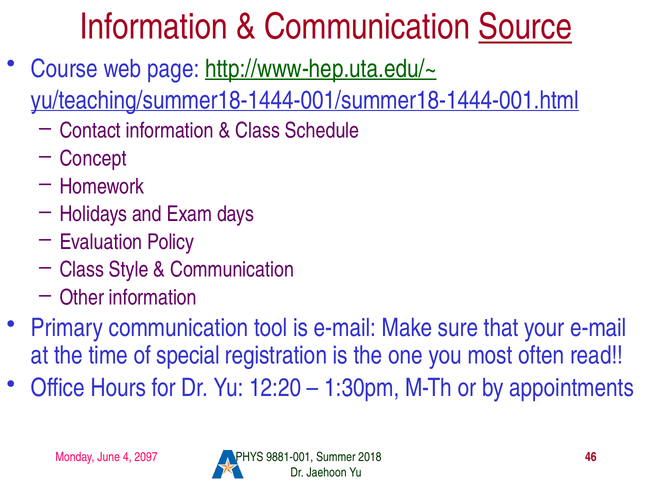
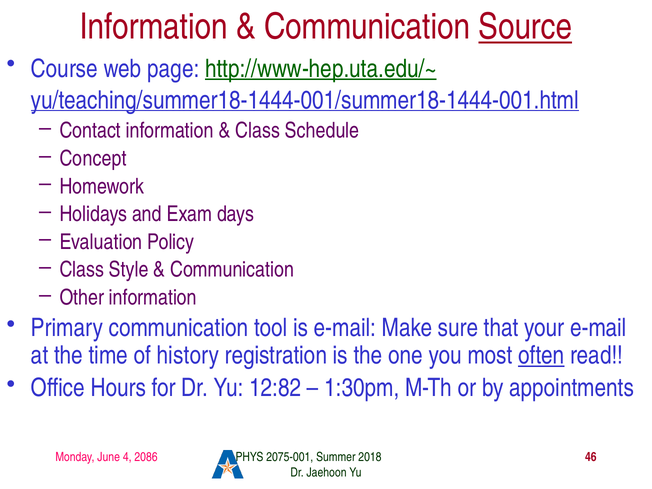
special: special -> history (188, 355)
often underline: none -> present (541, 355)
12:20: 12:20 -> 12:82 (275, 388)
2097: 2097 -> 2086 (146, 457)
9881-001: 9881-001 -> 2075-001 (290, 457)
